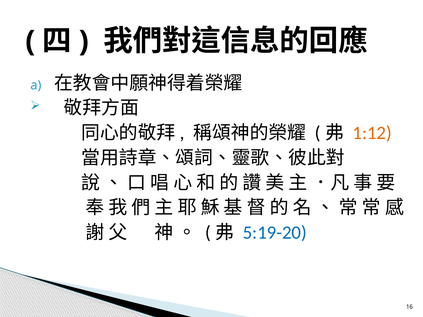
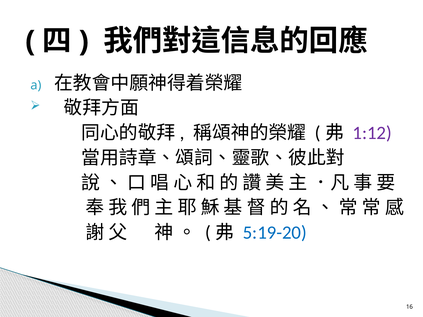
1:12 colour: orange -> purple (372, 133)
